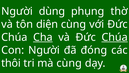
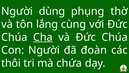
diện: diện -> lắng (47, 24)
Chúa underline: present -> none (115, 37)
đóng: đóng -> đoàn (94, 50)
mà cùng: cùng -> chứa (69, 63)
